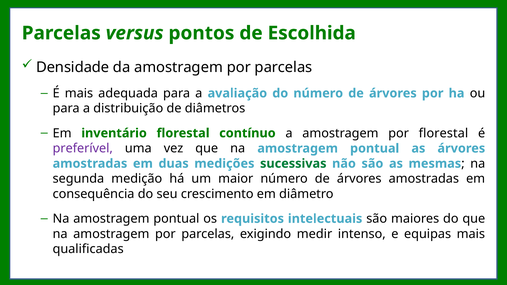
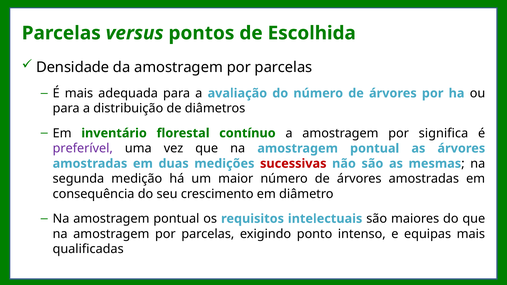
por florestal: florestal -> significa (443, 133)
sucessivas colour: green -> red (293, 164)
medir: medir -> ponto (315, 234)
